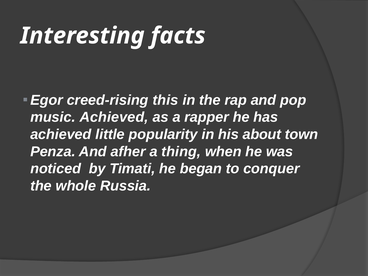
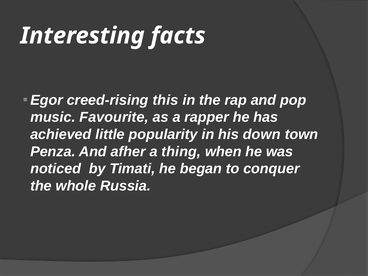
music Achieved: Achieved -> Favourite (114, 117)
about: about -> down (262, 134)
